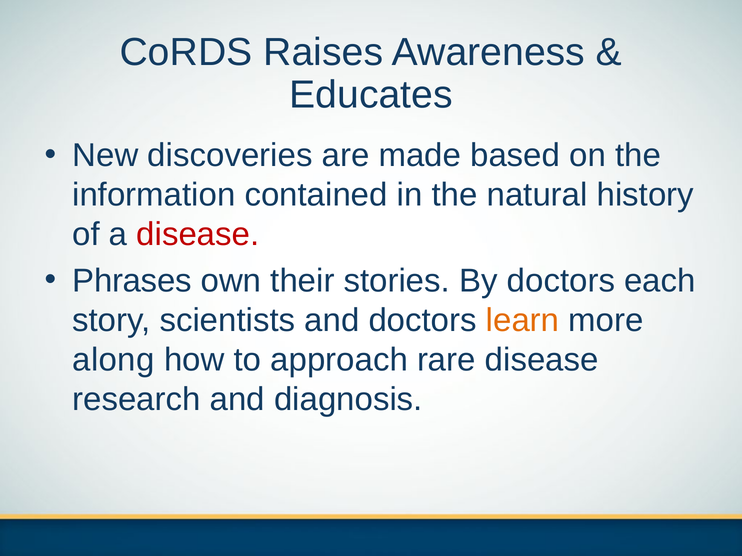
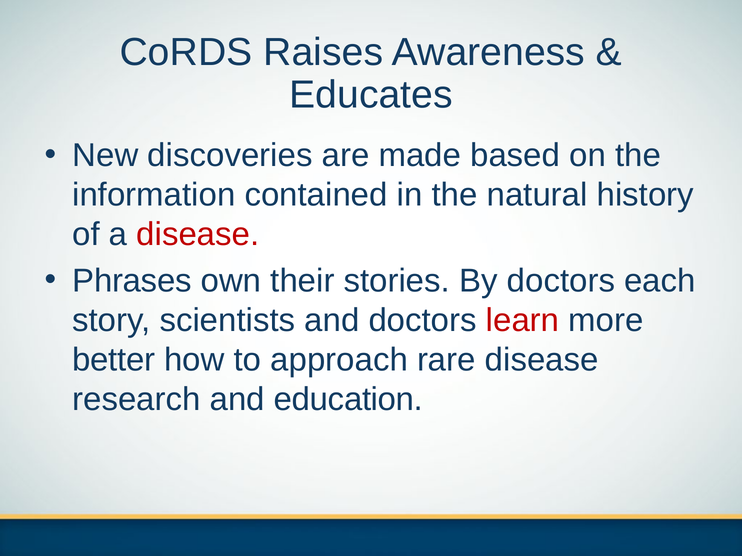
learn colour: orange -> red (523, 321)
along: along -> better (114, 360)
diagnosis: diagnosis -> education (348, 400)
